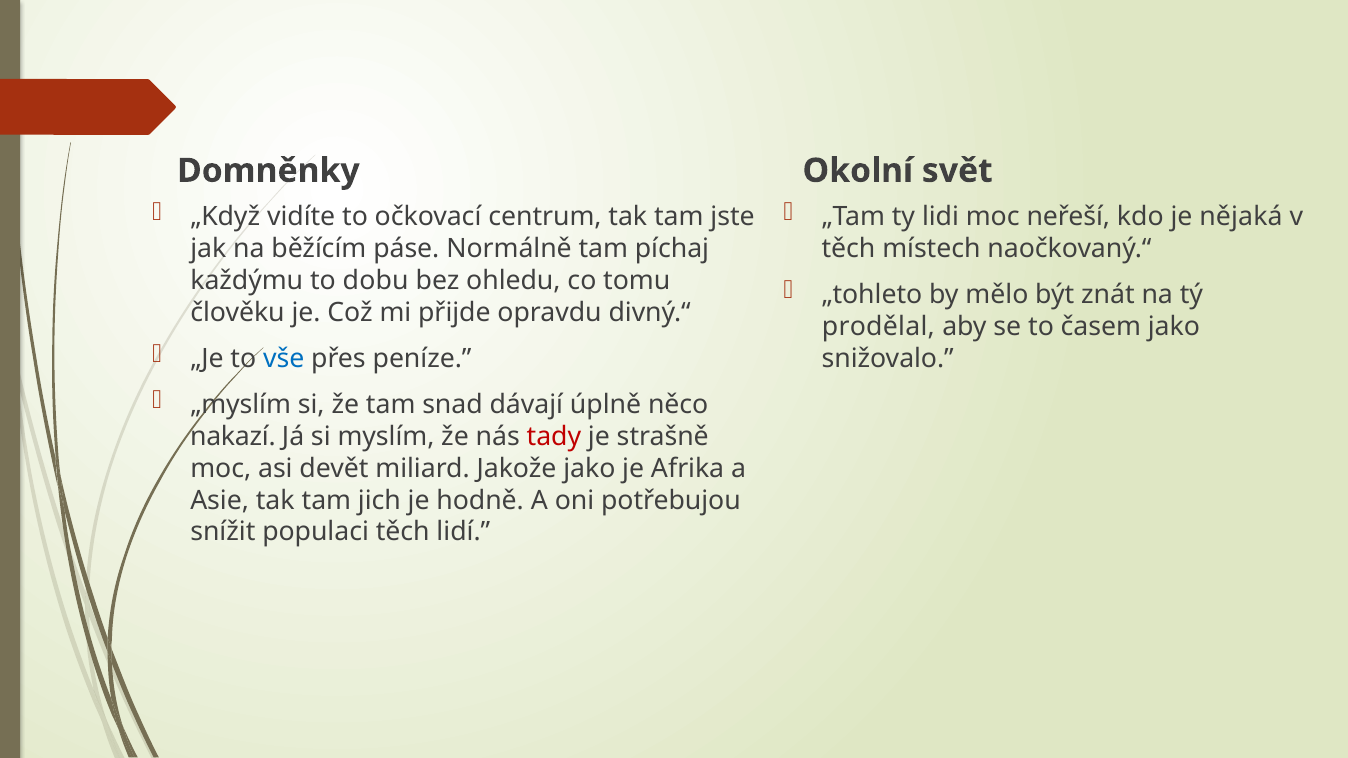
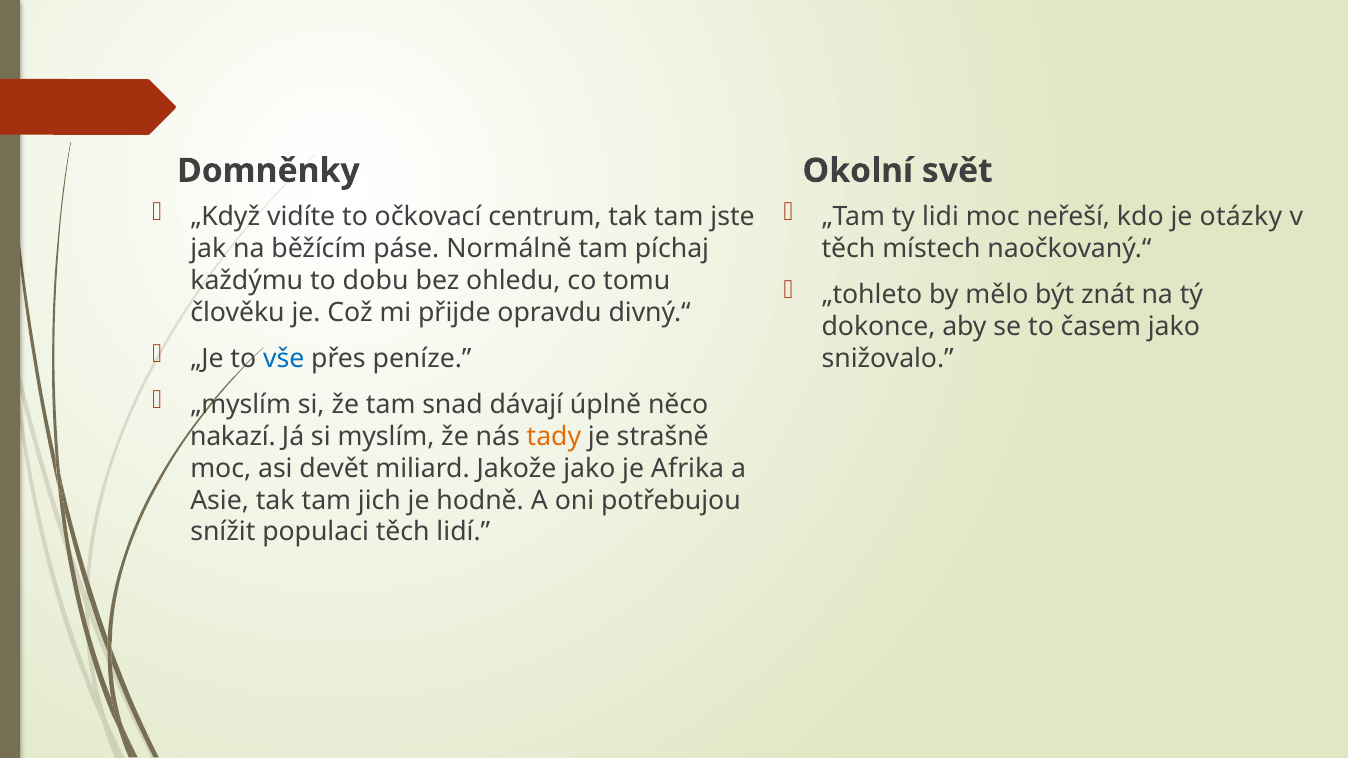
nějaká: nějaká -> otázky (1241, 217)
prodělal: prodělal -> dokonce (879, 327)
tady colour: red -> orange (554, 436)
